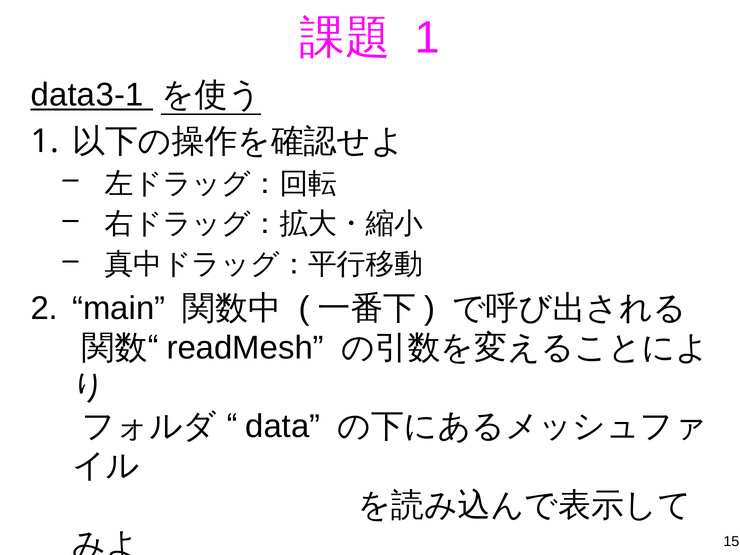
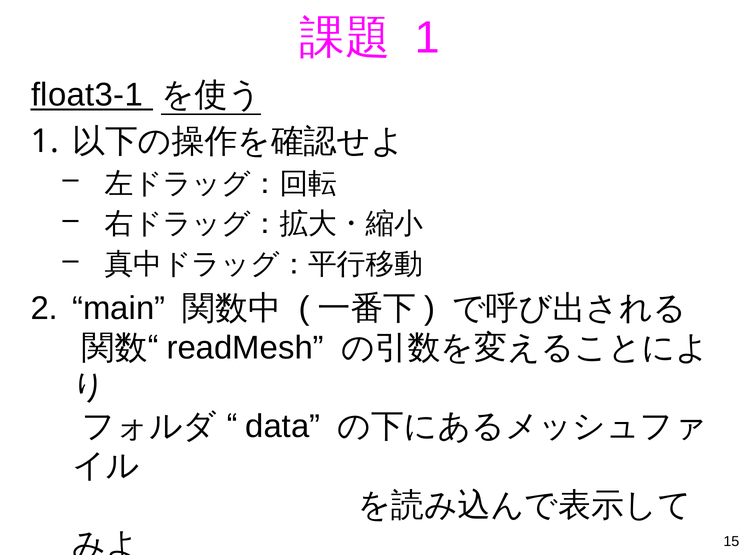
data3-1: data3-1 -> float3-1 (87, 95)
